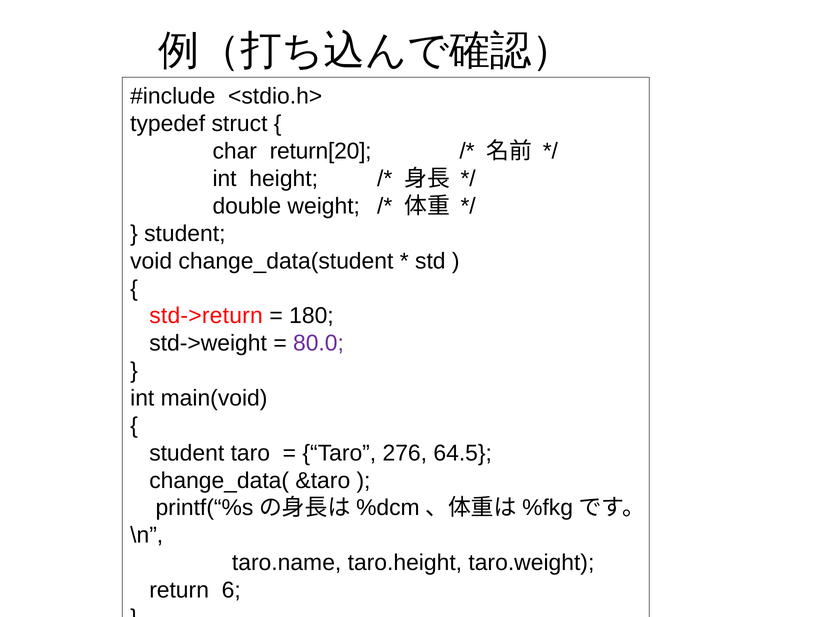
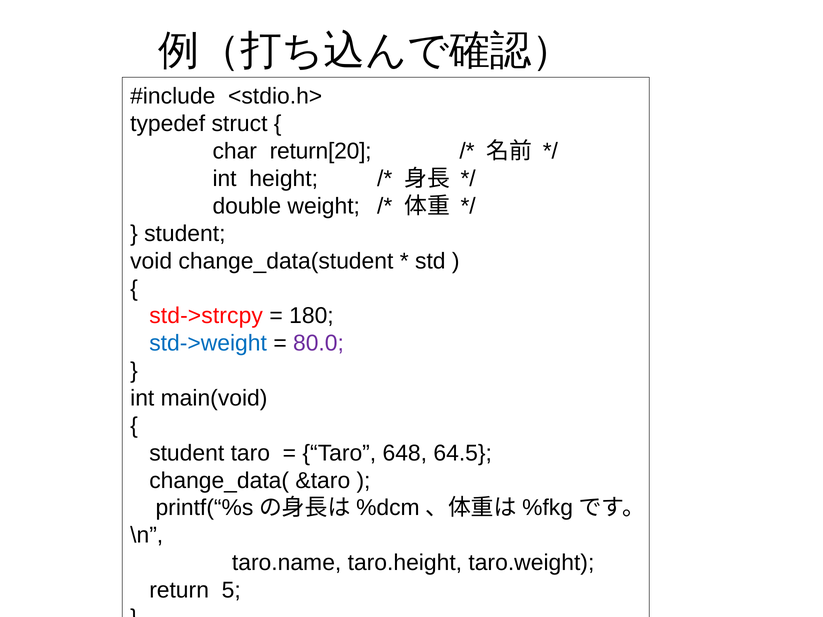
std->return: std->return -> std->strcpy (206, 316)
std->weight colour: black -> blue (208, 343)
276: 276 -> 648 (405, 453)
6: 6 -> 5 (231, 590)
